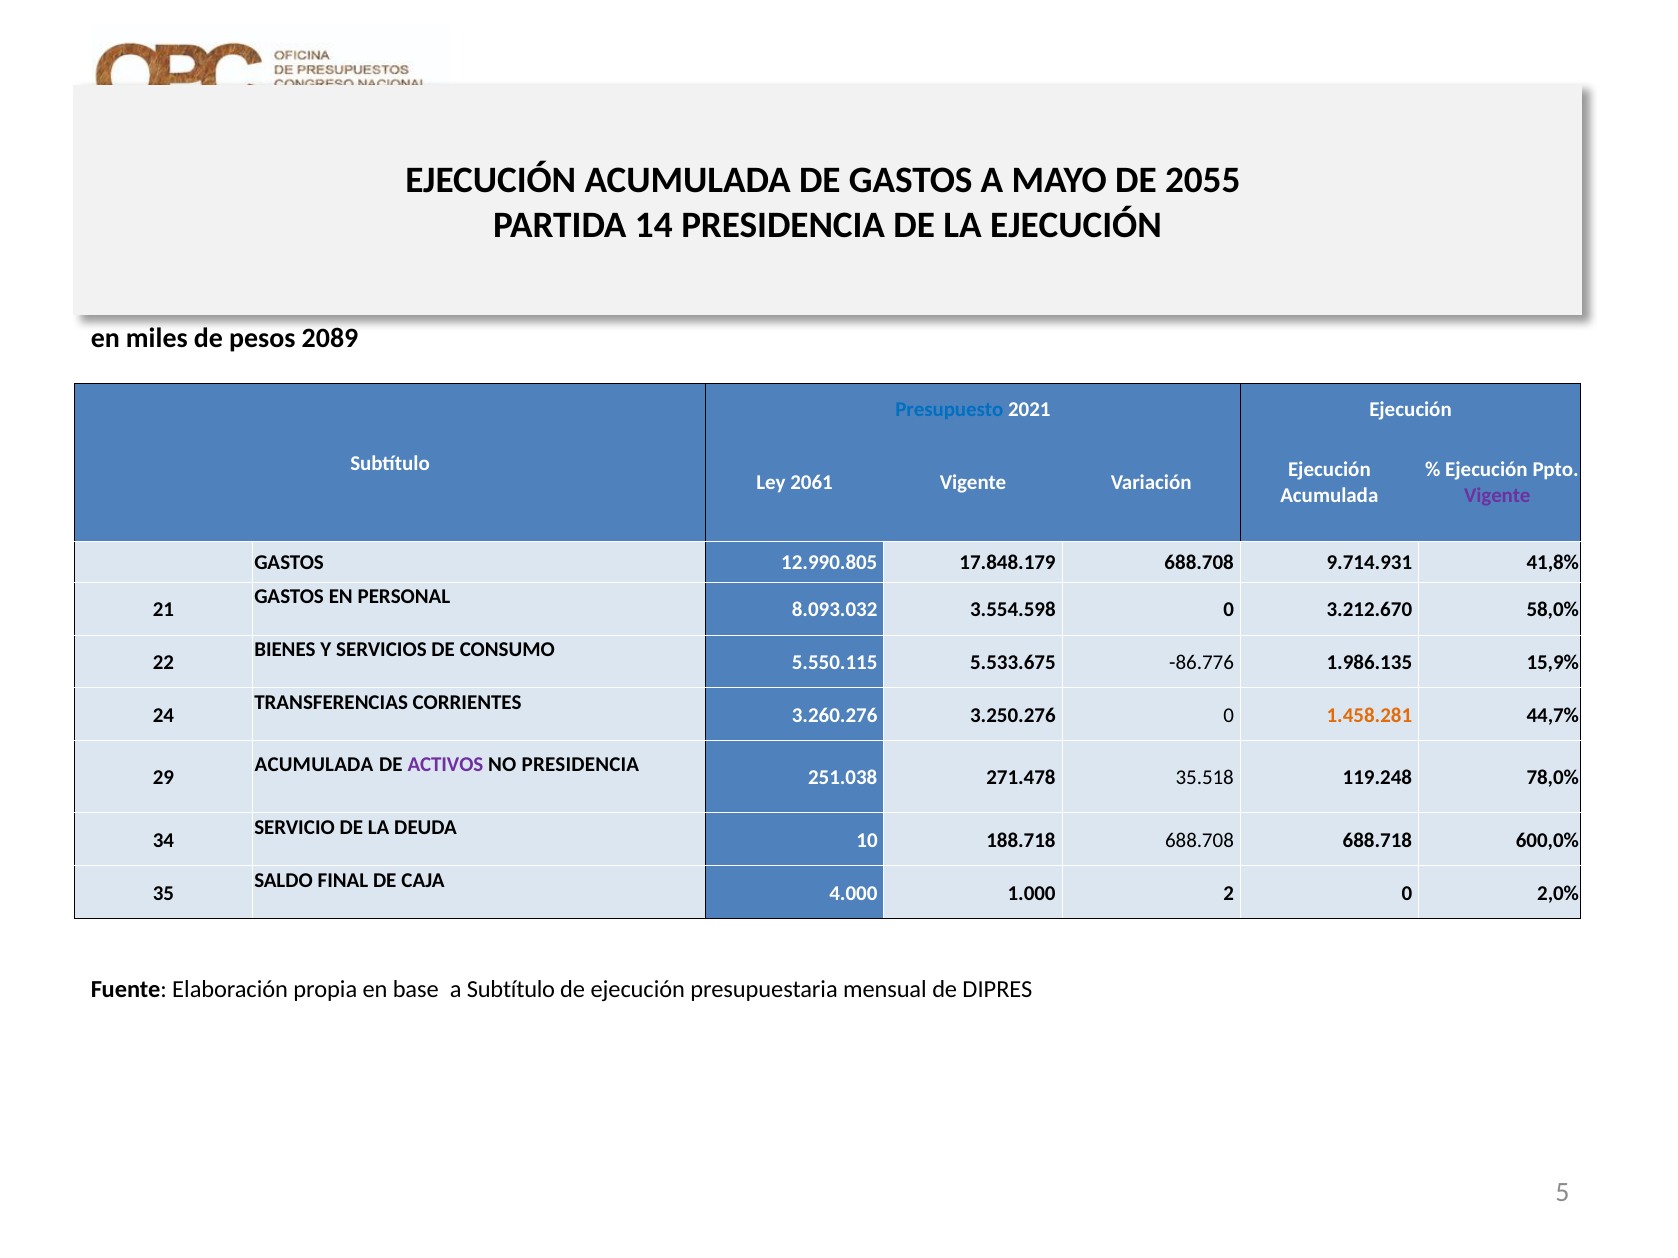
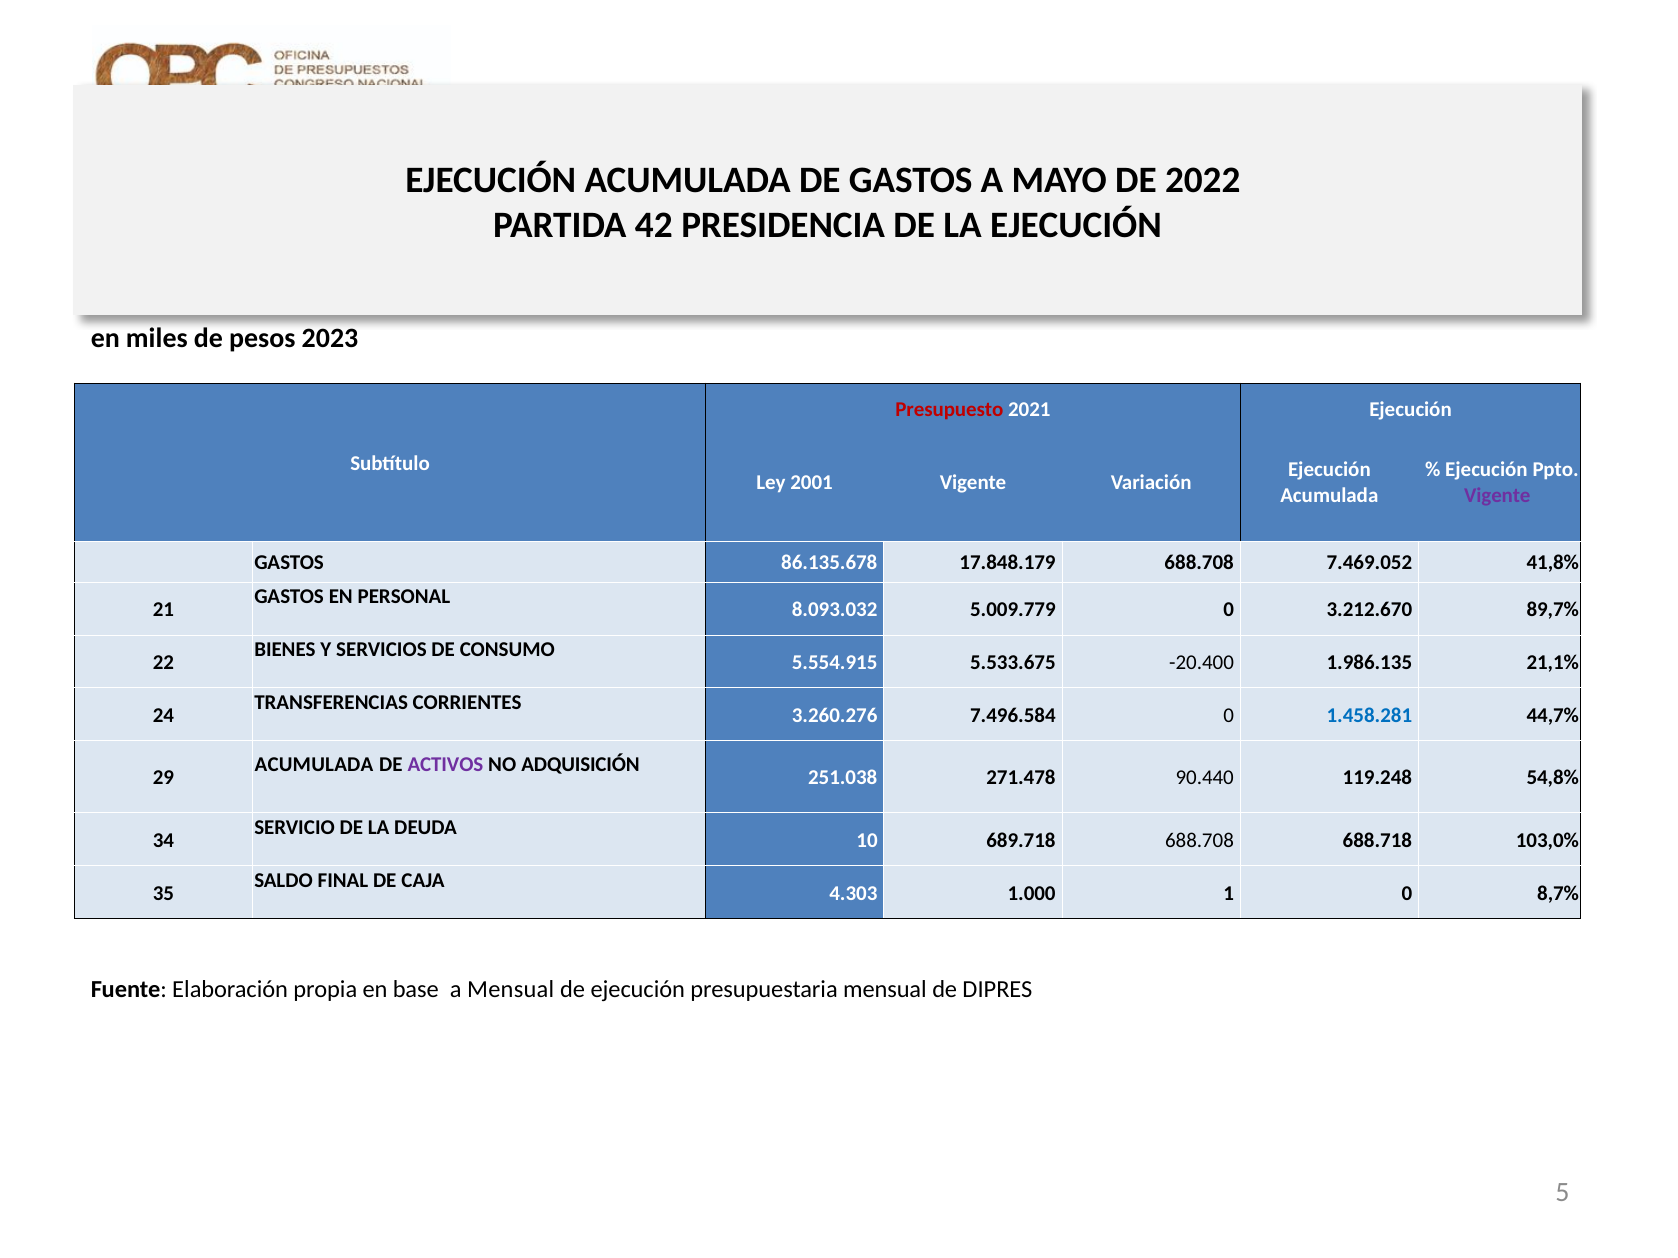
2055: 2055 -> 2022 (1203, 180)
14: 14 -> 42 (654, 225)
2089: 2089 -> 2023 (330, 338)
Presupuesto colour: blue -> red (949, 410)
2061: 2061 -> 2001 (812, 483)
12.990.805: 12.990.805 -> 86.135.678 (829, 563)
9.714.931: 9.714.931 -> 7.469.052 (1369, 563)
3.554.598: 3.554.598 -> 5.009.779 (1013, 610)
58,0%: 58,0% -> 89,7% (1553, 610)
5.550.115: 5.550.115 -> 5.554.915 (835, 663)
-86.776: -86.776 -> -20.400 (1202, 663)
15,9%: 15,9% -> 21,1% (1553, 663)
3.250.276: 3.250.276 -> 7.496.584 (1013, 716)
1.458.281 colour: orange -> blue (1369, 716)
NO PRESIDENCIA: PRESIDENCIA -> ADQUISICIÓN (581, 765)
35.518: 35.518 -> 90.440 (1205, 778)
78,0%: 78,0% -> 54,8% (1553, 778)
188.718: 188.718 -> 689.718 (1021, 841)
600,0%: 600,0% -> 103,0% (1547, 841)
4.000: 4.000 -> 4.303 (853, 893)
2: 2 -> 1 (1229, 893)
2,0%: 2,0% -> 8,7% (1558, 893)
a Subtítulo: Subtítulo -> Mensual (511, 989)
